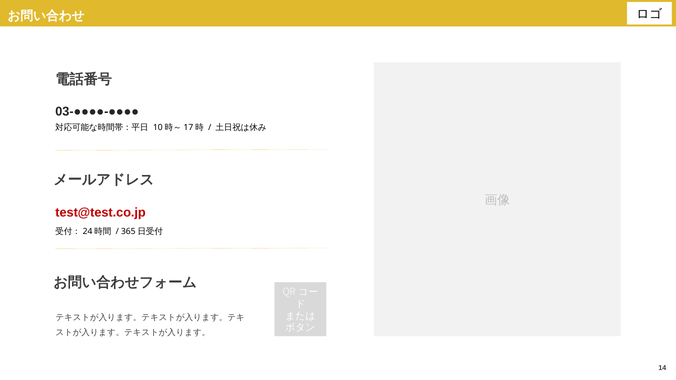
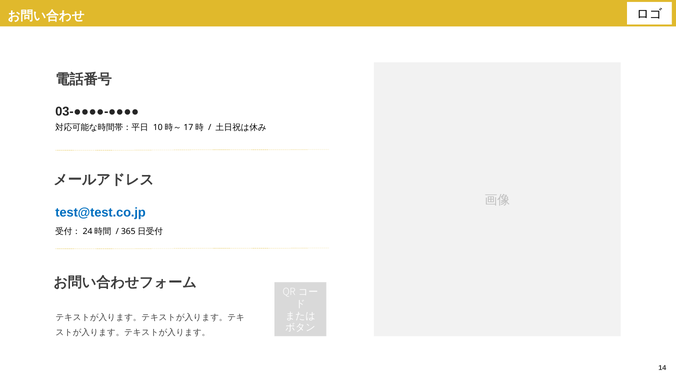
test@test.co.jp colour: red -> blue (101, 213)
